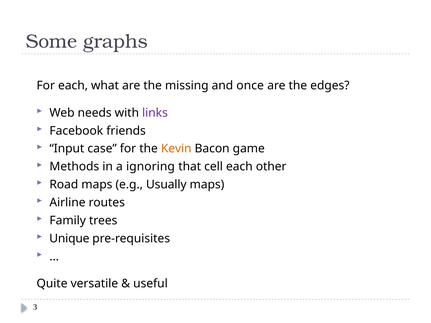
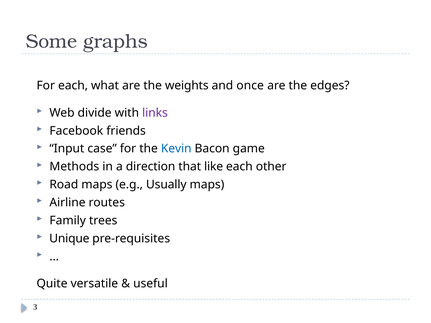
missing: missing -> weights (187, 86)
needs: needs -> divide (95, 113)
Kevin colour: orange -> blue (176, 149)
ignoring: ignoring -> direction (151, 167)
cell: cell -> like (214, 167)
